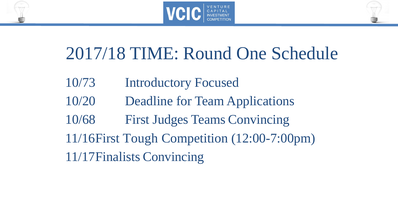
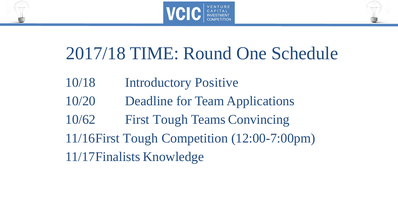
10/73: 10/73 -> 10/18 (81, 82)
Focused: Focused -> Positive (217, 82)
10/68: 10/68 -> 10/62 (81, 120)
First Judges: Judges -> Tough (170, 120)
Convincing: Convincing -> Knowledge (173, 157)
